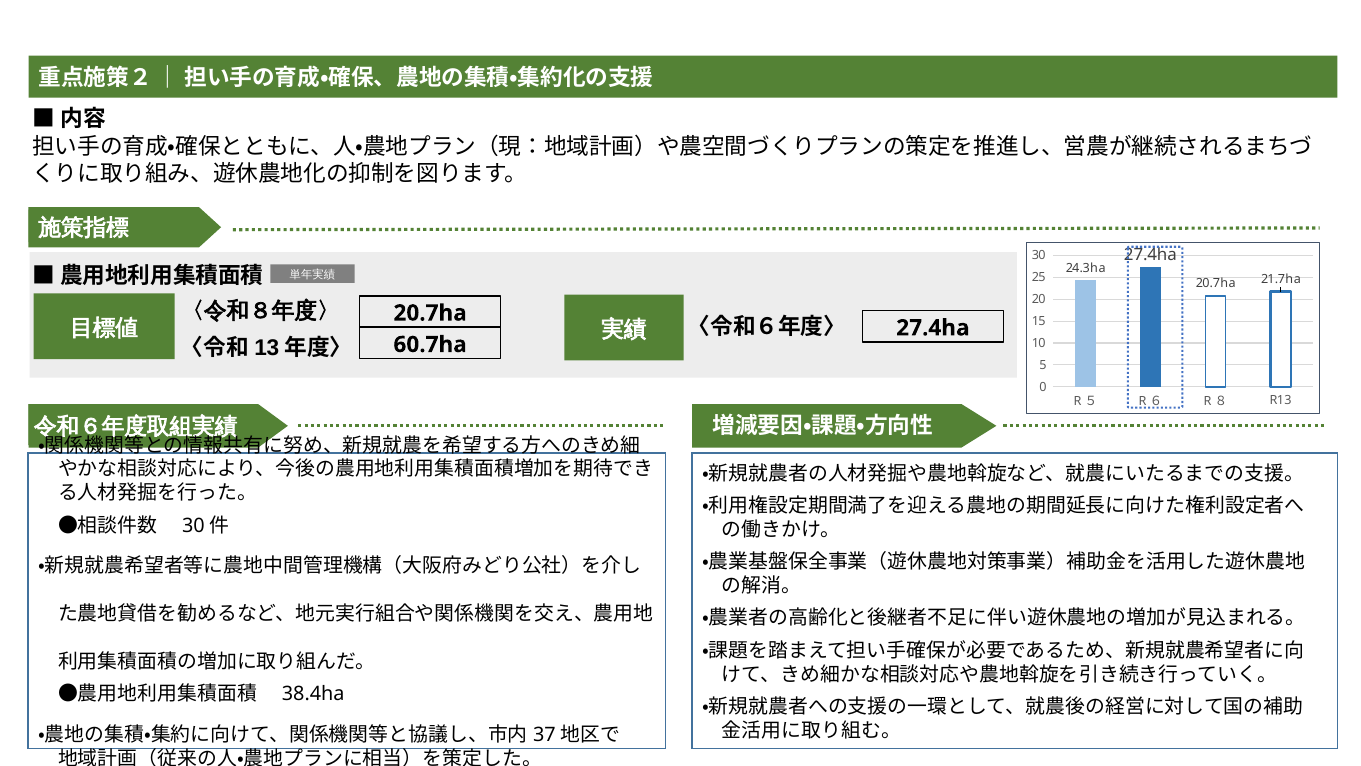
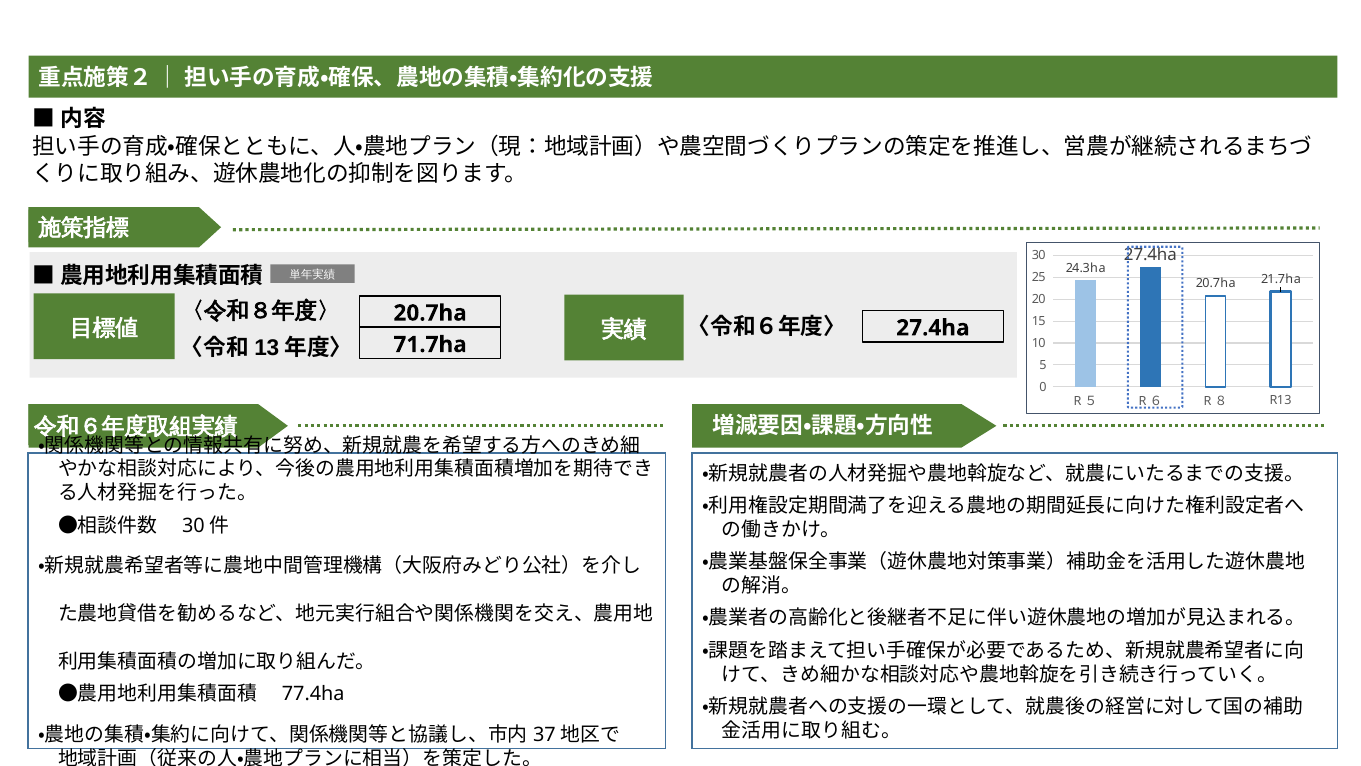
60.7ha: 60.7ha -> 71.7ha (430, 344)
38.4ha: 38.4ha -> 77.4ha (313, 694)
